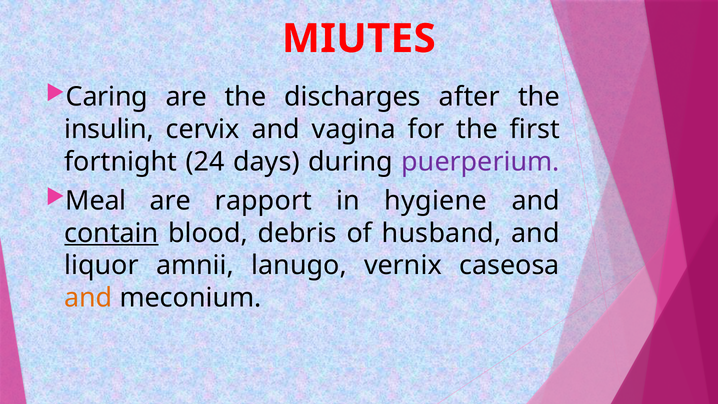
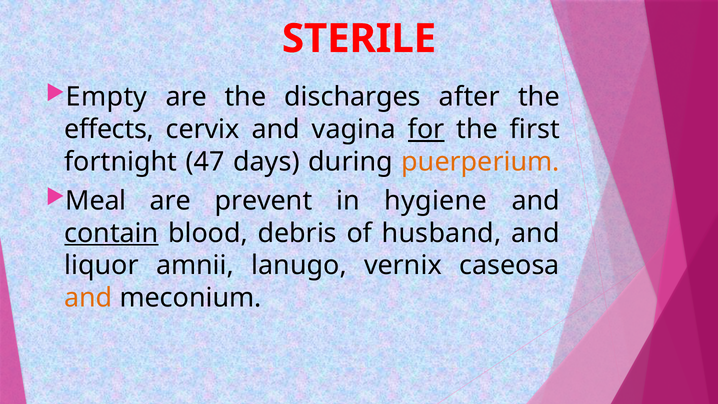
MIUTES: MIUTES -> STERILE (359, 39)
Caring: Caring -> Empty (107, 97)
insulin: insulin -> effects (109, 129)
for underline: none -> present (426, 129)
24: 24 -> 47 (205, 162)
puerperium colour: purple -> orange (481, 162)
rapport: rapport -> prevent (264, 201)
